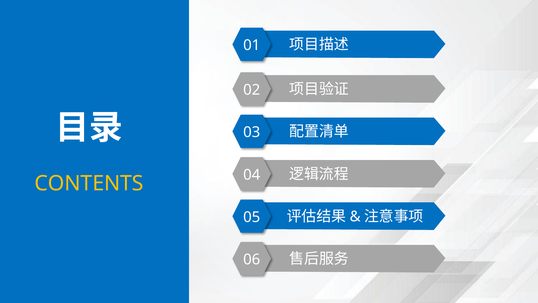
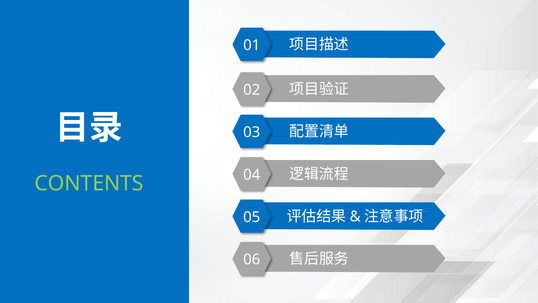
CONTENTS colour: yellow -> light green (89, 183)
